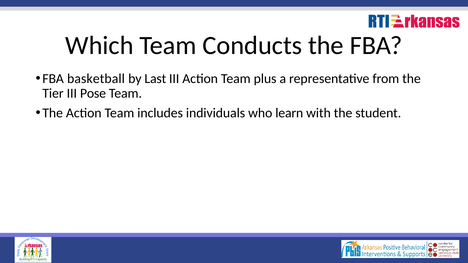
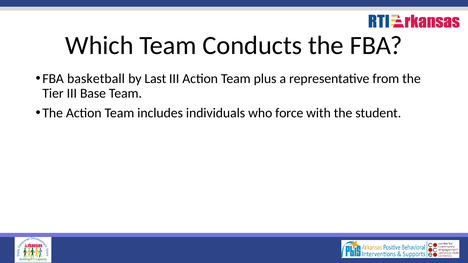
Pose: Pose -> Base (93, 93)
learn: learn -> force (289, 113)
